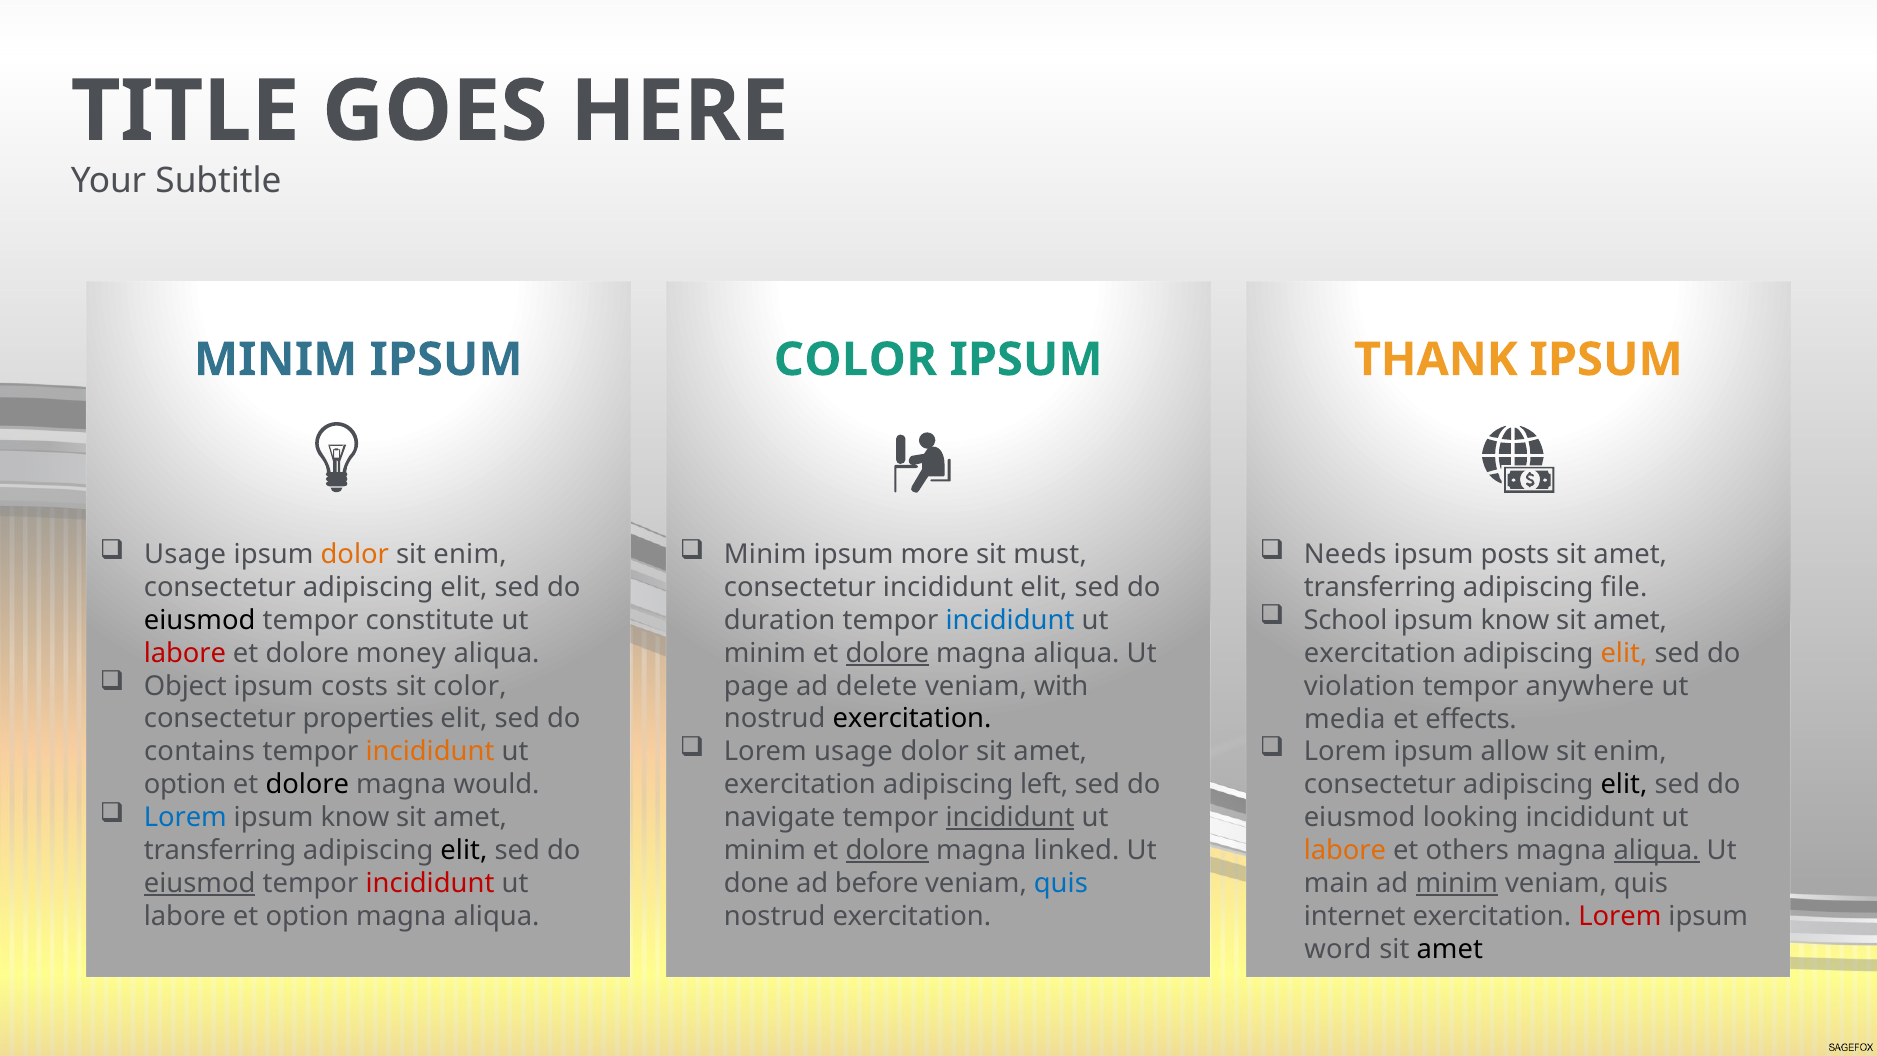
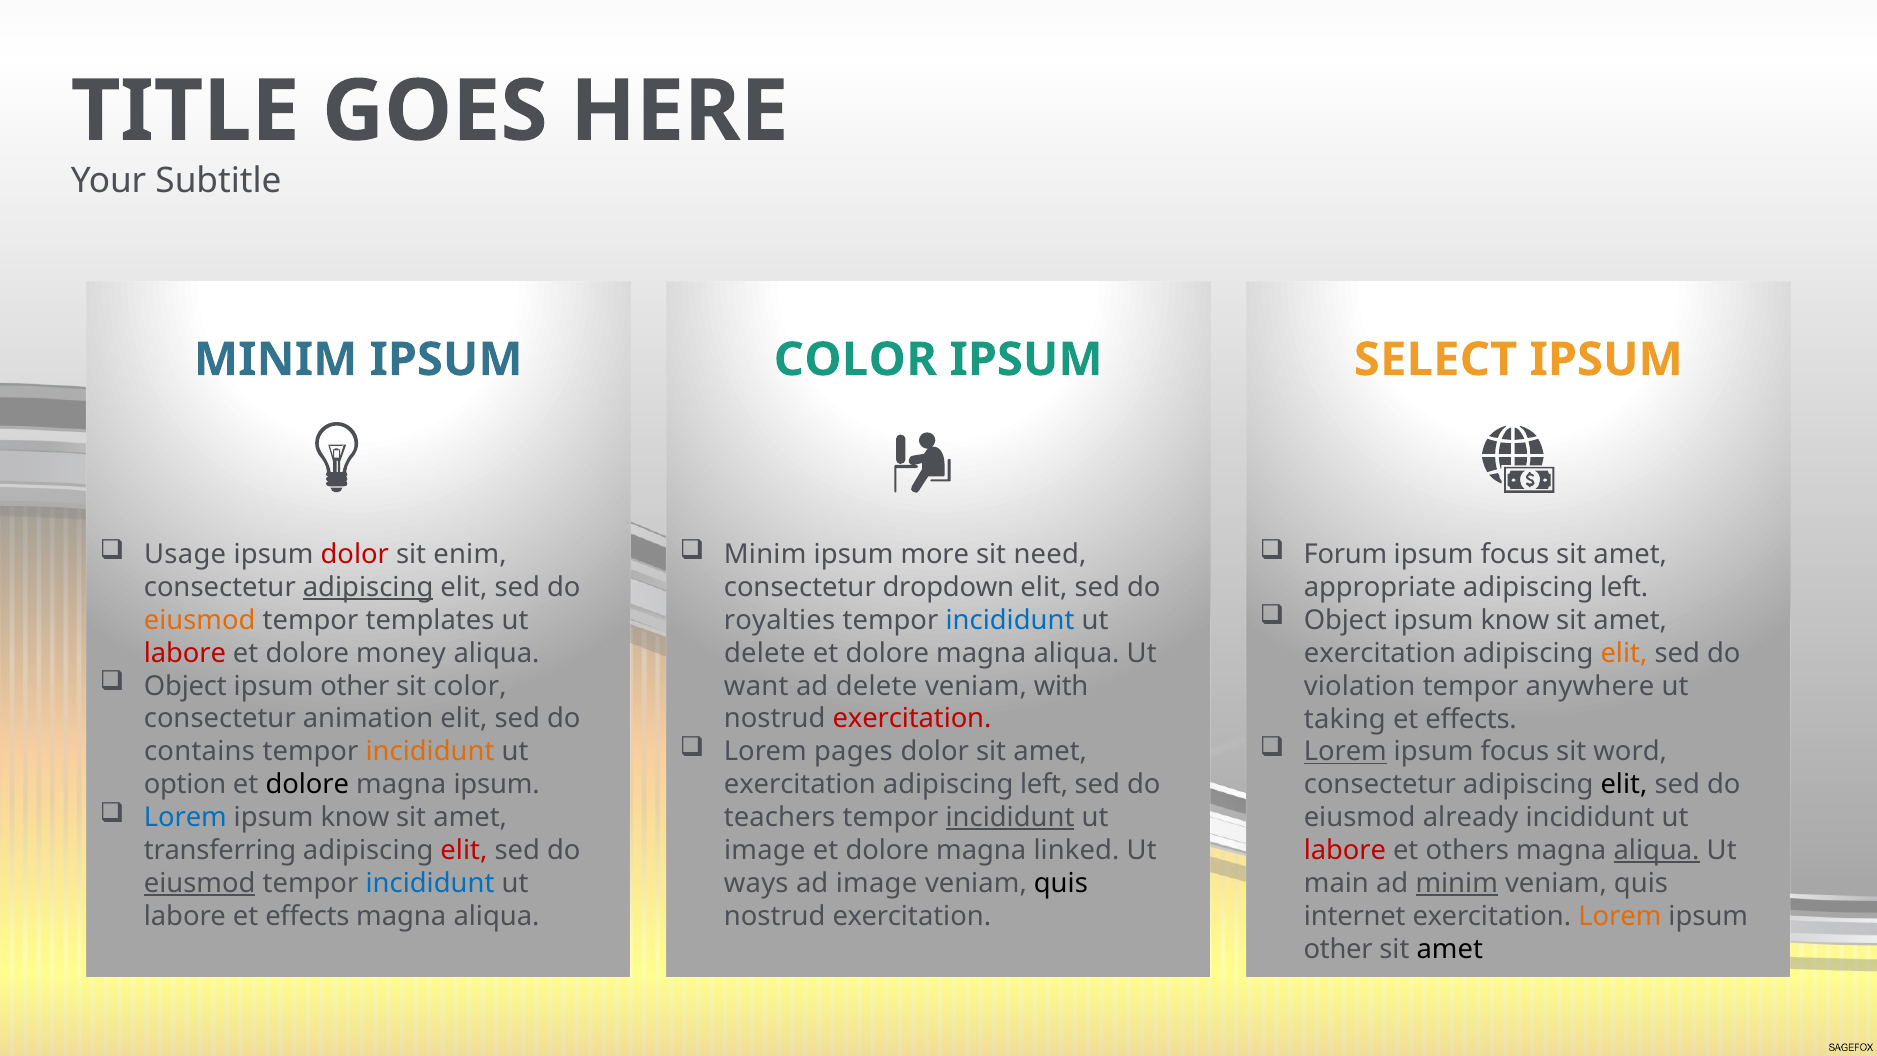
THANK: THANK -> SELECT (1436, 360)
dolor colour: orange -> red (355, 554)
must: must -> need (1050, 554)
Needs: Needs -> Forum (1345, 555)
posts: posts -> focus (1515, 555)
adipiscing underline: none -> present (368, 587)
consectetur incididunt: incididunt -> dropdown (948, 587)
transferring: transferring -> appropriate (1380, 587)
file: file -> left (1624, 587)
School: School -> Object (1345, 620)
eiusmod colour: black -> orange (200, 620)
constitute: constitute -> templates (430, 620)
duration: duration -> royalties (780, 620)
minim: minim -> delete (765, 653)
dolore underline: present -> none (887, 653)
costs: costs -> other (355, 686)
page: page -> want (756, 686)
properties: properties -> animation (368, 719)
exercitation colour: black -> red (912, 719)
media: media -> taking (1345, 719)
Lorem usage: usage -> pages (853, 752)
Lorem underline: none -> present (1345, 752)
allow: allow -> focus (1515, 752)
enim: enim -> word (1630, 752)
magna would: would -> ipsum (497, 785)
navigate: navigate -> teachers (780, 817)
looking: looking -> already (1471, 817)
elit colour: black -> red (464, 850)
minim: minim -> image (765, 850)
dolore underline: present -> none (887, 850)
labore colour: orange -> red (1345, 850)
incididunt colour: red -> blue (430, 883)
done: done -> ways (756, 883)
ad before: before -> image (877, 883)
quis colour: blue -> black (1061, 883)
labore et option: option -> effects (307, 916)
Lorem colour: red -> orange (1620, 916)
word: word -> other (1338, 949)
